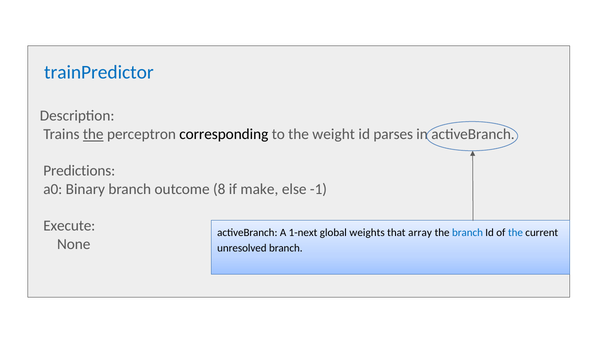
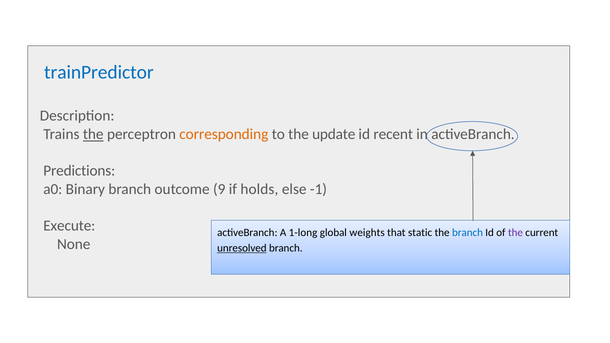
corresponding colour: black -> orange (224, 134)
weight: weight -> update (334, 134)
parses: parses -> recent (393, 134)
8: 8 -> 9 (219, 189)
make: make -> holds (259, 189)
1-next: 1-next -> 1-long (303, 233)
array: array -> static (420, 233)
the colour: blue -> purple (515, 233)
unresolved underline: none -> present (242, 248)
